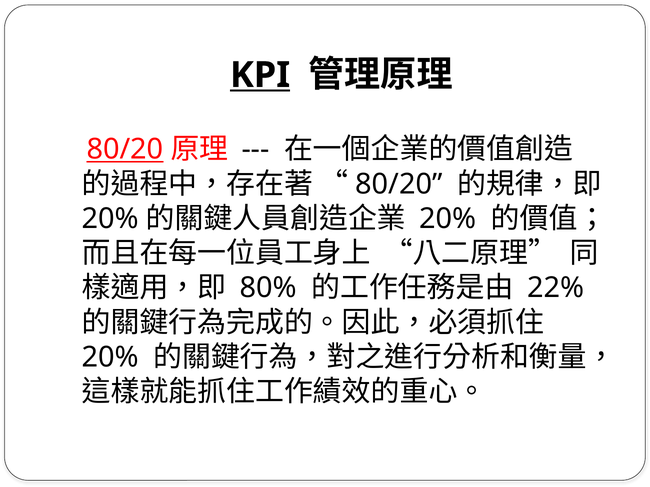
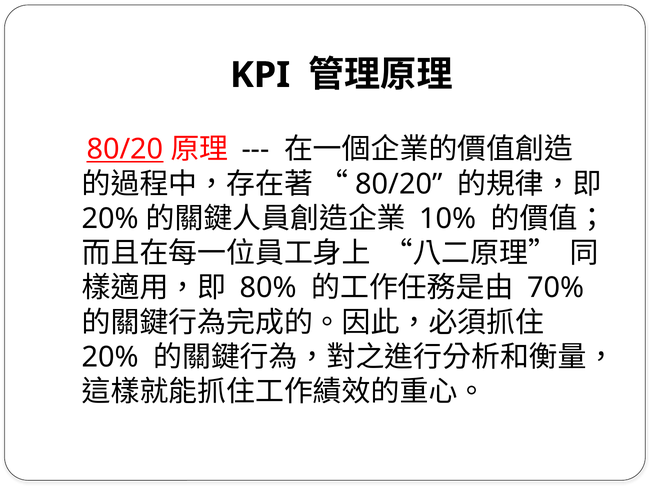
KPI underline: present -> none (260, 75)
20%: 20% -> 10% (448, 219)
22%: 22% -> 70% (556, 288)
